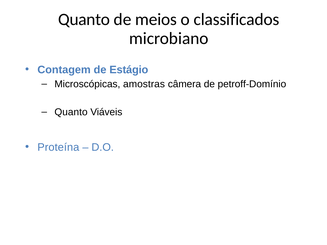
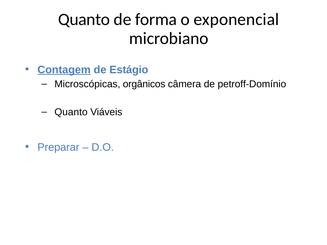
meios: meios -> forma (156, 19)
classificados: classificados -> exponencial (236, 19)
Contagem underline: none -> present (64, 70)
amostras: amostras -> orgânicos (144, 84)
Proteína: Proteína -> Preparar (58, 147)
